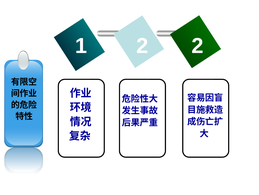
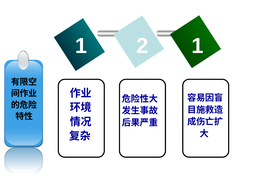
1 2: 2 -> 1 (197, 46)
